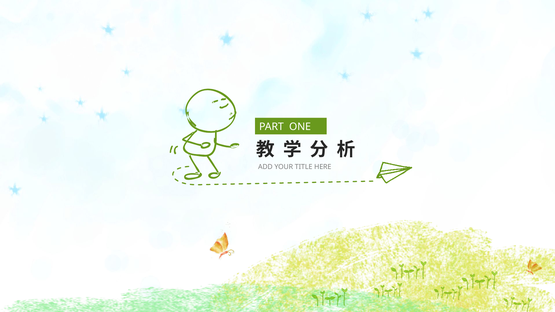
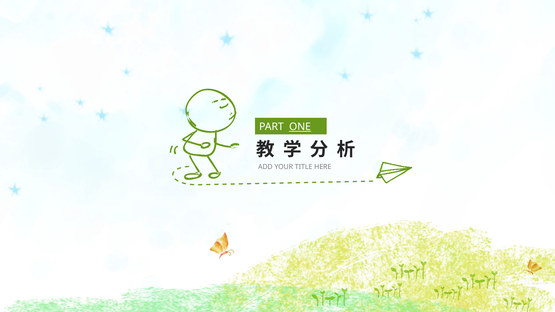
ONE underline: none -> present (300, 127)
